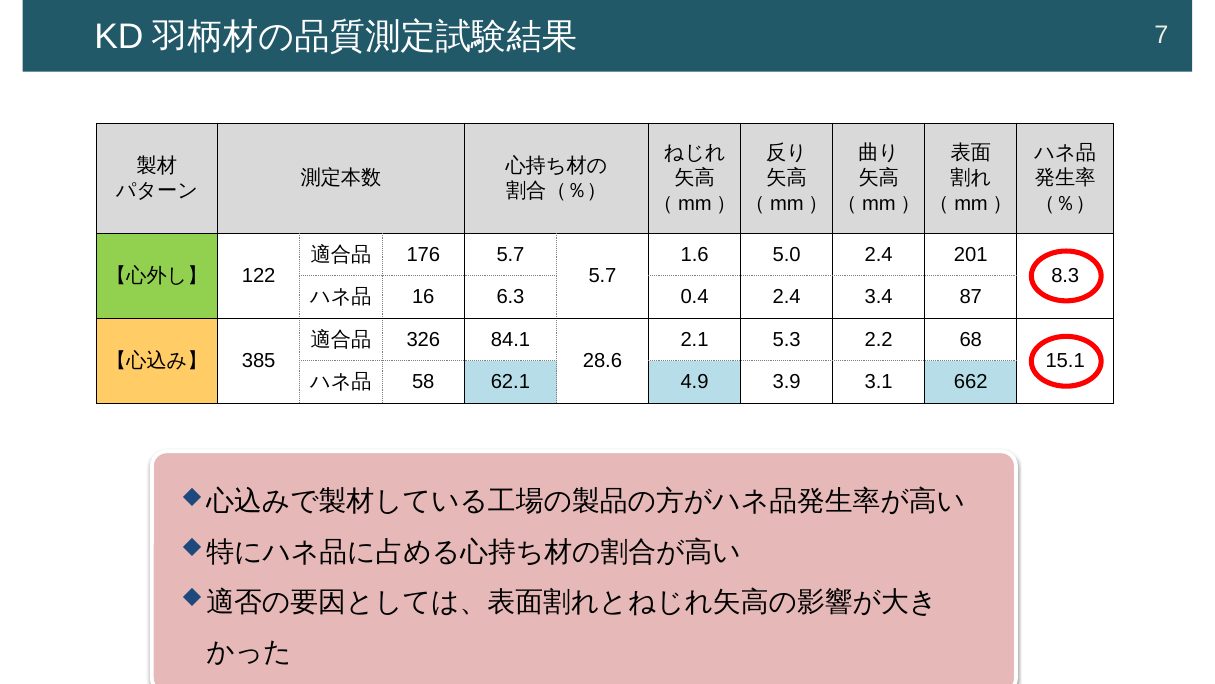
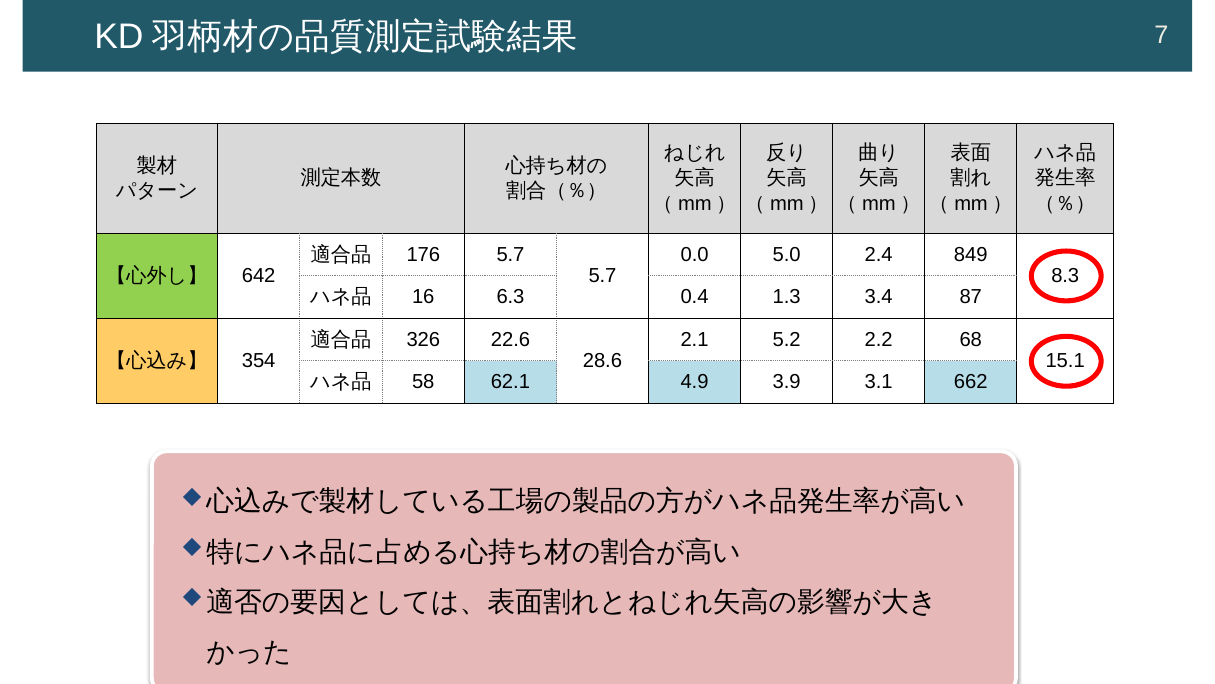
1.6: 1.6 -> 0.0 (695, 255)
201: 201 -> 849 (971, 255)
122: 122 -> 642 (259, 276)
0.4 2.4: 2.4 -> 1.3 (787, 297)
5.3: 5.3 -> 5.2 (787, 339)
84.1: 84.1 -> 22.6 (510, 339)
385: 385 -> 354 (259, 361)
